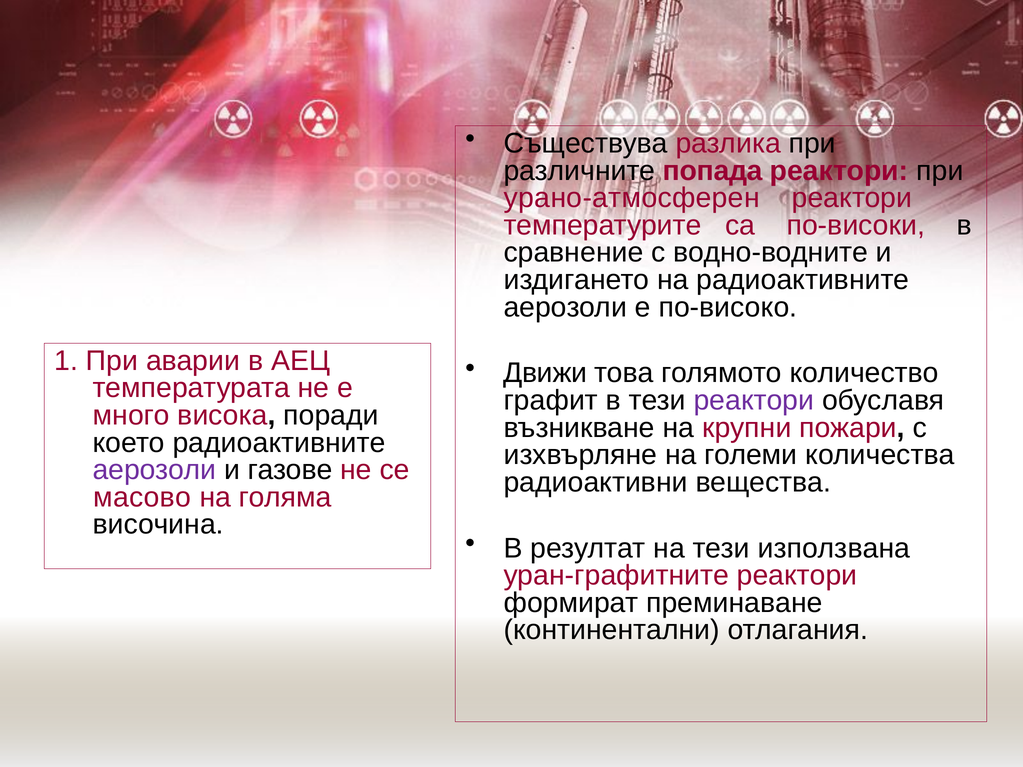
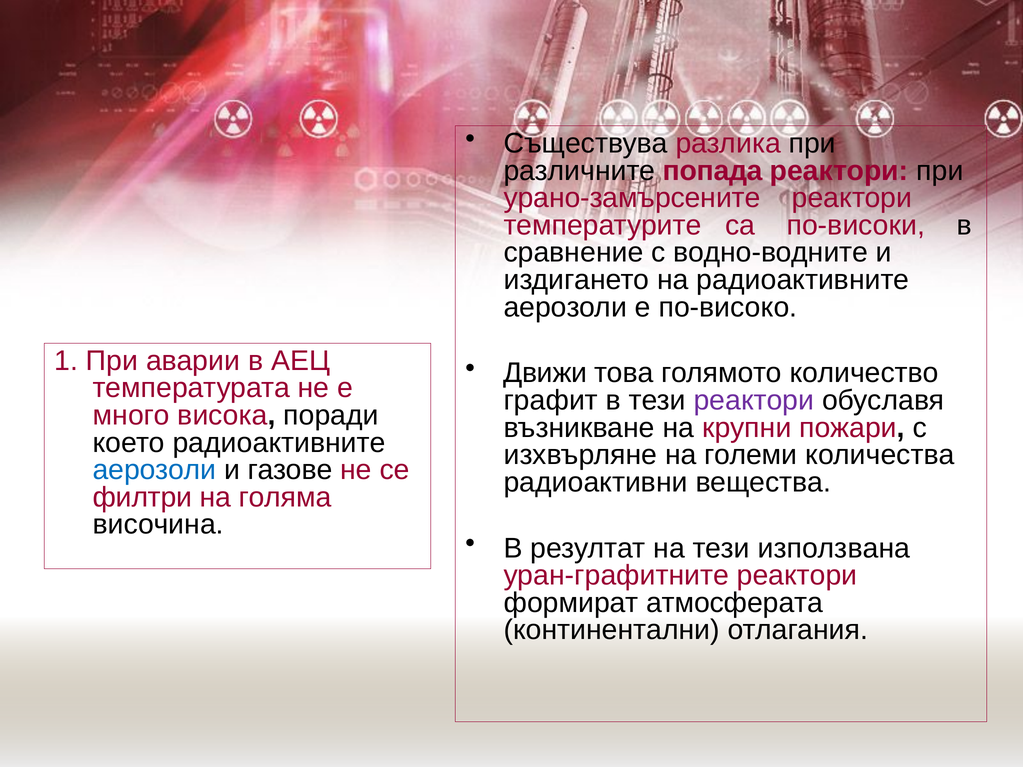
урано-атмосферен: урано-атмосферен -> урано-замърсените (632, 198)
аерозоли colour: purple -> blue (155, 470)
масово: масово -> филтри (142, 497)
преминаване: преминаване -> атмосферата (735, 603)
